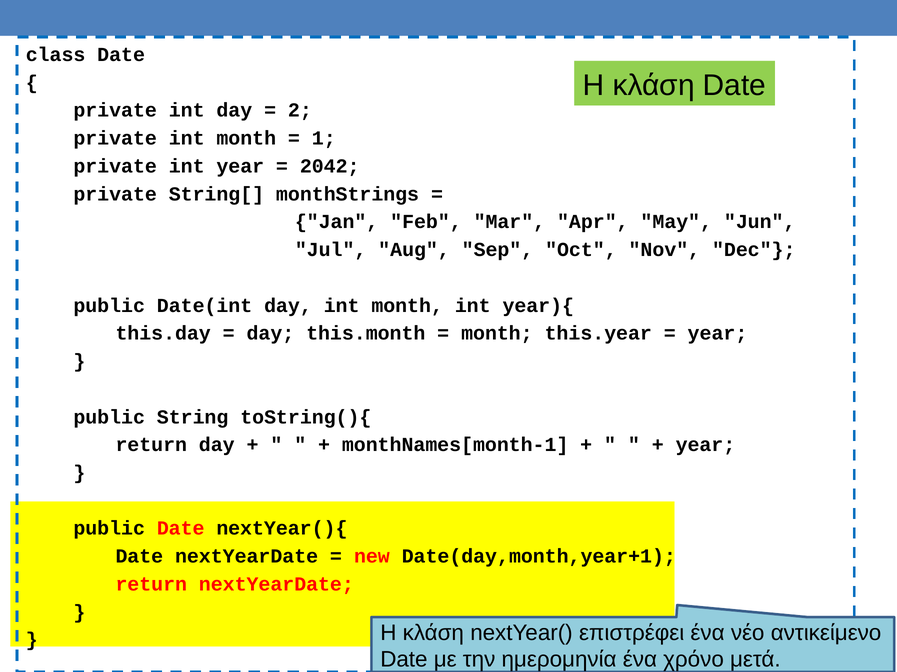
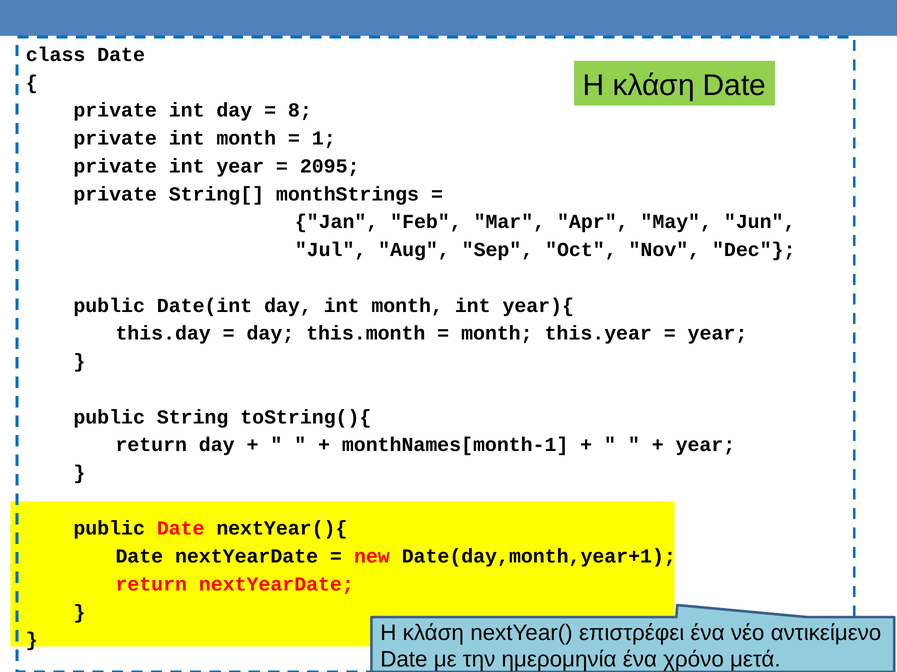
2: 2 -> 8 (300, 111)
2042: 2042 -> 2095 (330, 166)
